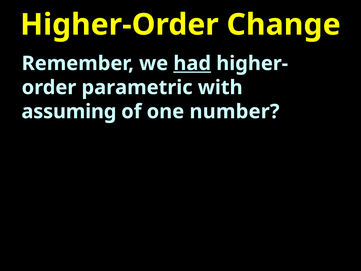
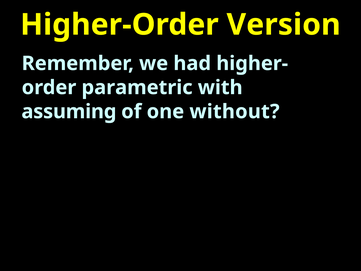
Change: Change -> Version (284, 25)
had underline: present -> none (192, 63)
number: number -> without (234, 112)
